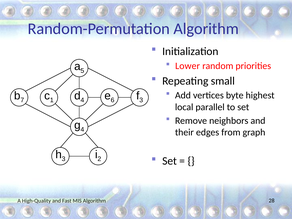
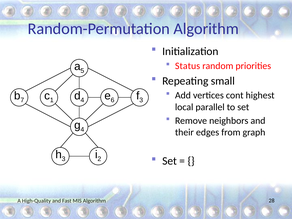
Lower: Lower -> Status (188, 66)
byte: byte -> cont (235, 95)
